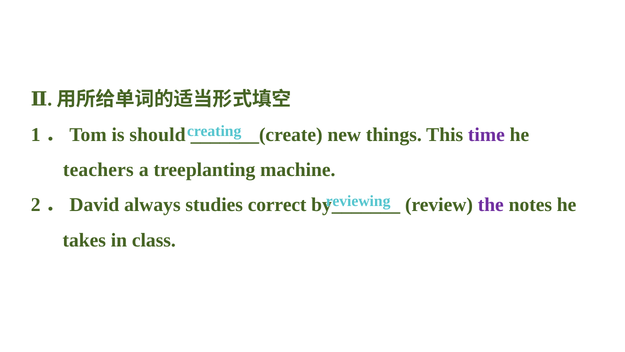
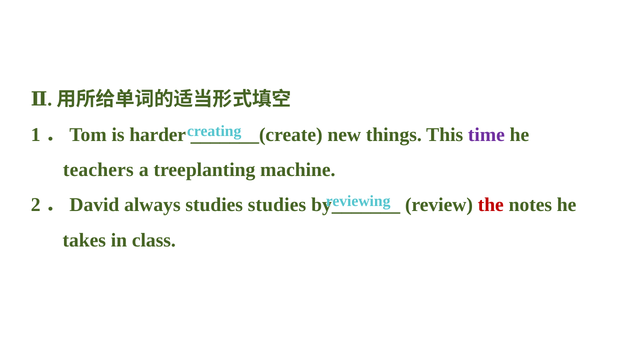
should: should -> harder (158, 134)
studies correct: correct -> studies (277, 205)
the colour: purple -> red (491, 205)
